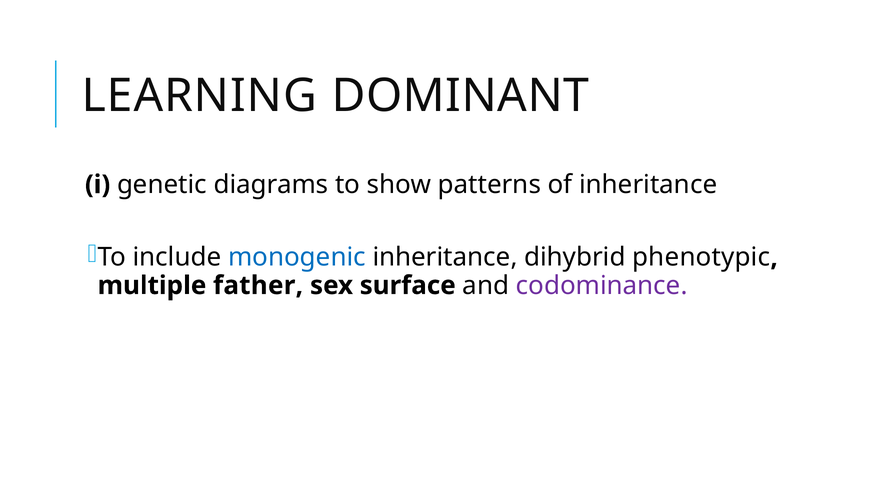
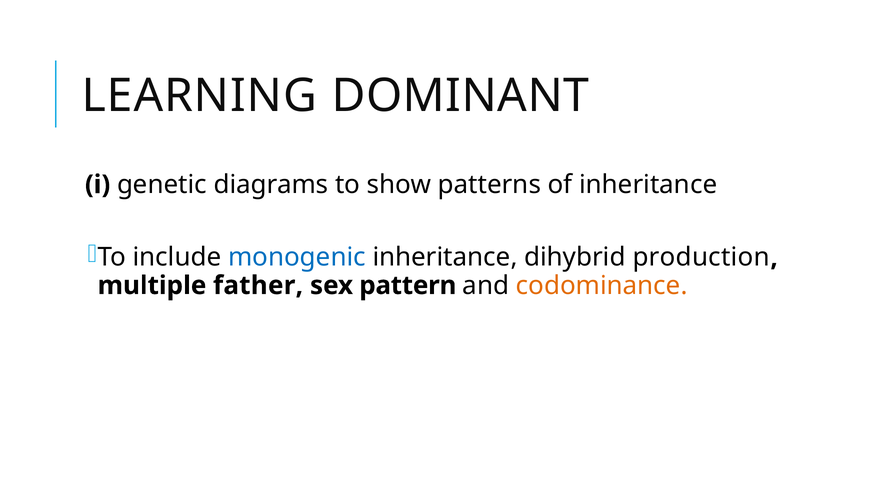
phenotypic: phenotypic -> production (701, 257)
surface: surface -> pattern (408, 285)
codominance colour: purple -> orange (602, 285)
